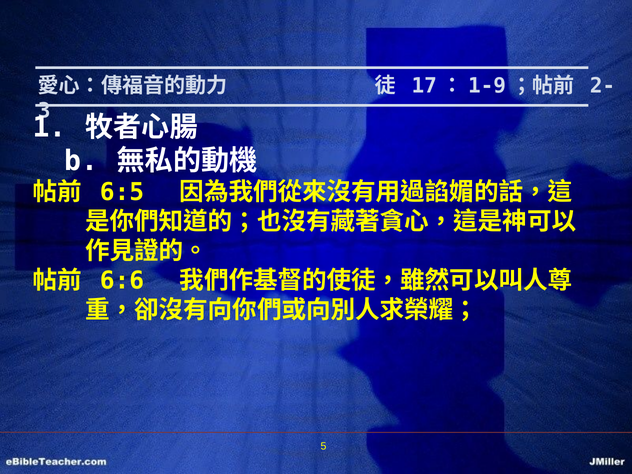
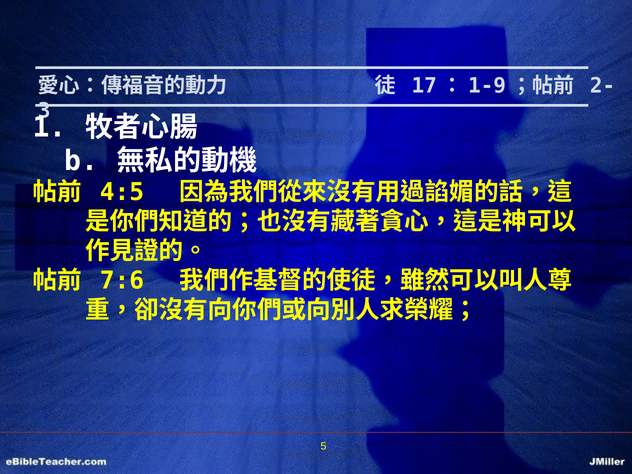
6:5: 6:5 -> 4:5 (122, 192)
6:6: 6:6 -> 7:6 (122, 281)
